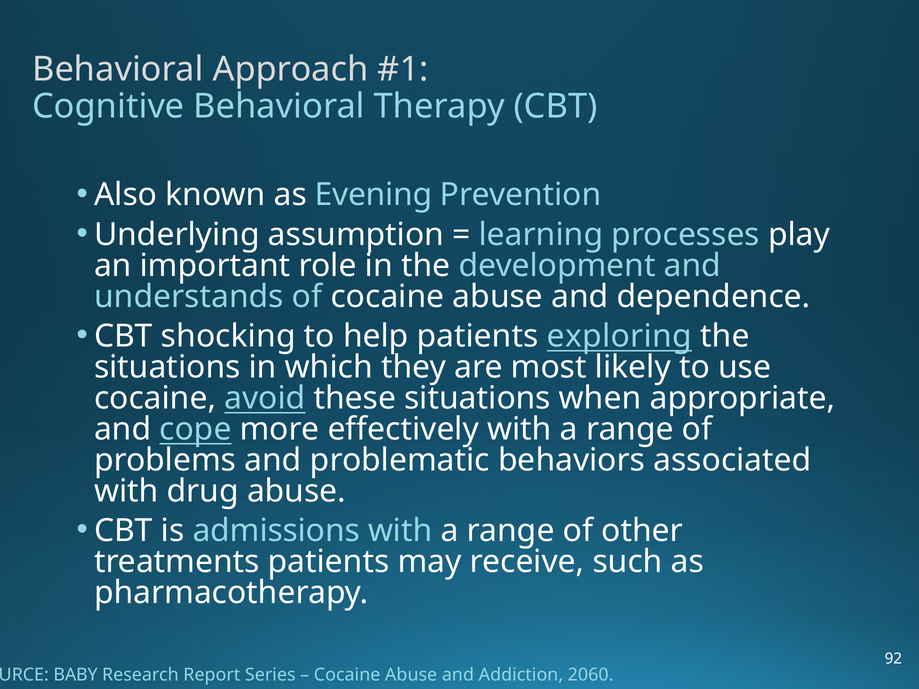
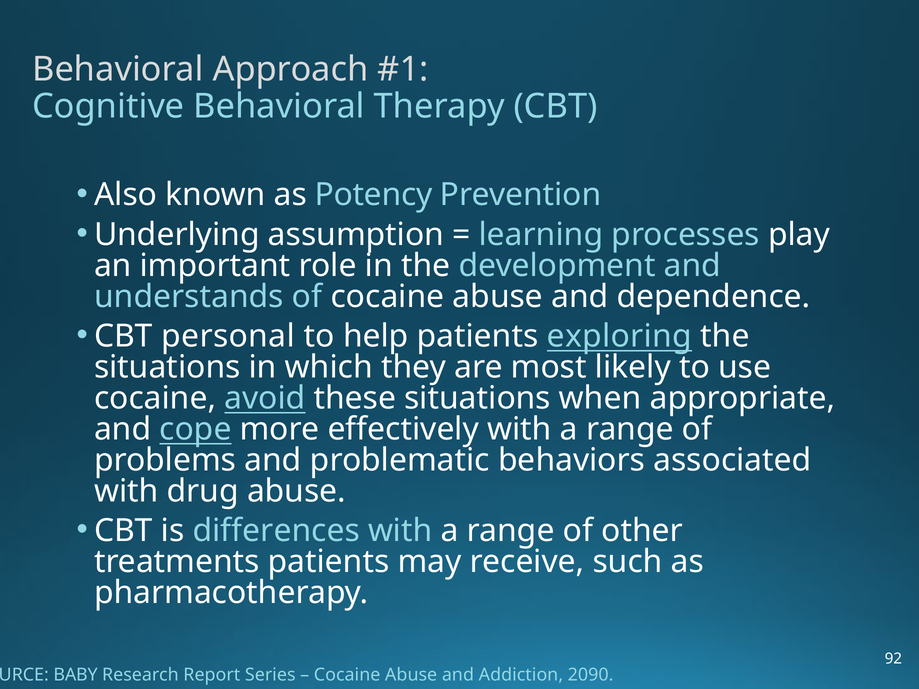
Evening: Evening -> Potency (374, 195)
shocking: shocking -> personal (228, 336)
admissions: admissions -> differences (276, 531)
2060: 2060 -> 2090 (591, 675)
